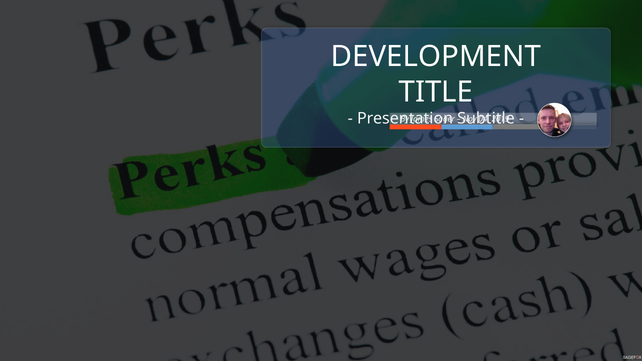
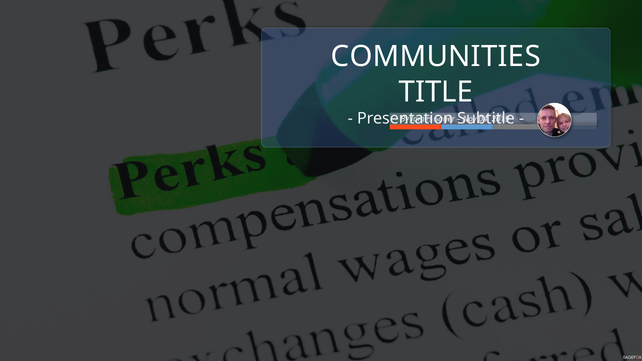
DEVELOPMENT: DEVELOPMENT -> COMMUNITIES (436, 57)
